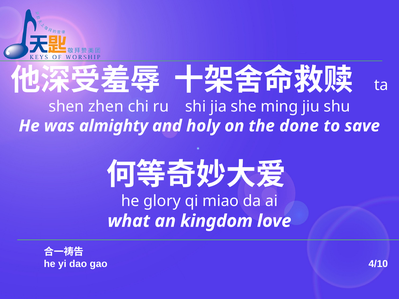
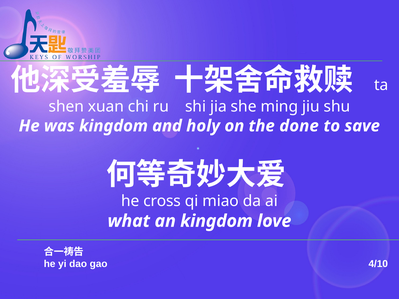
zhen: zhen -> xuan (106, 107)
was almighty: almighty -> kingdom (114, 126)
glory: glory -> cross (162, 201)
